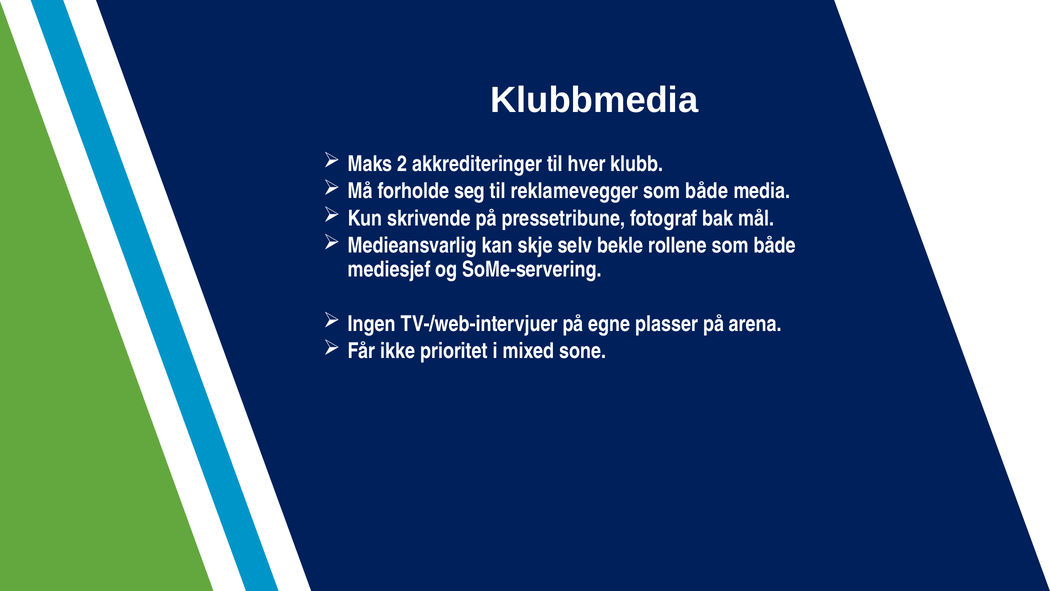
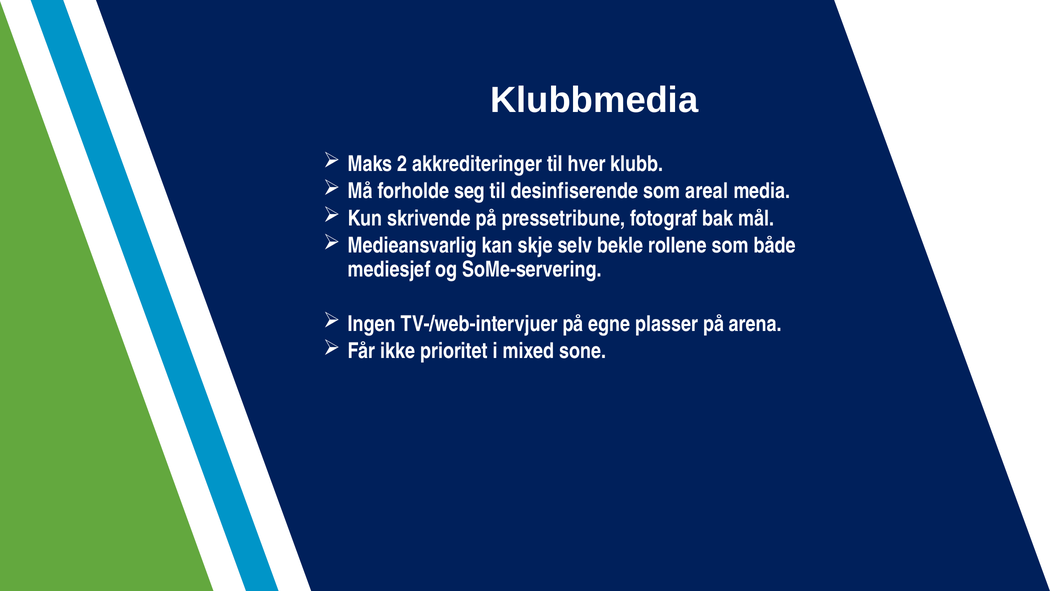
reklamevegger: reklamevegger -> desinfiserende (575, 191)
både: både -> areal (707, 191)
